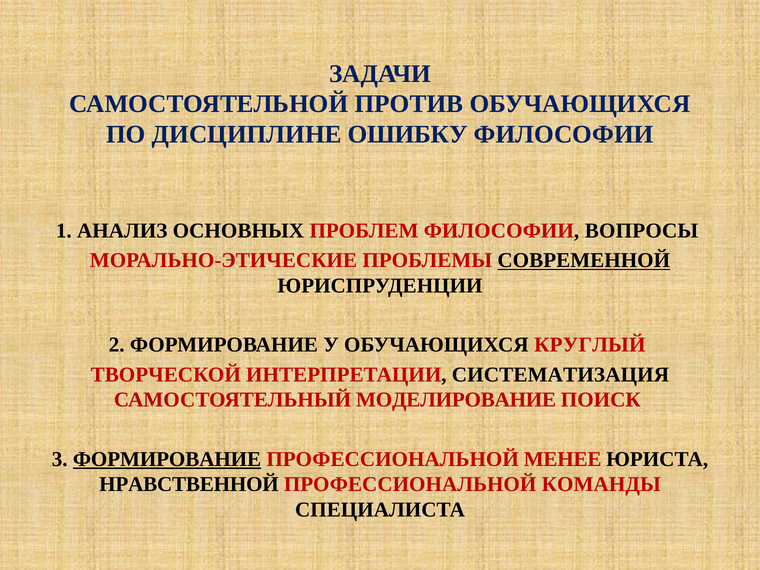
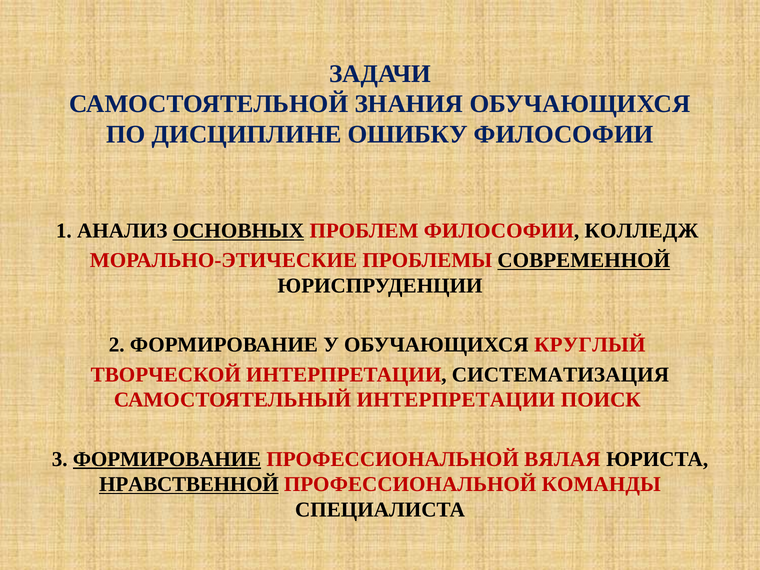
ПРОТИВ: ПРОТИВ -> ЗНАНИЯ (409, 104)
ОСНОВНЫХ underline: none -> present (238, 231)
ВОПРОСЫ: ВОПРОСЫ -> КОЛЛЕДЖ (641, 231)
САМОСТОЯТЕЛЬНЫЙ МОДЕЛИРОВАНИЕ: МОДЕЛИРОВАНИЕ -> ИНТЕРПРЕТАЦИИ (456, 400)
МЕНЕЕ: МЕНЕЕ -> ВЯЛАЯ (562, 459)
НРАВСТВЕННОЙ underline: none -> present (189, 485)
